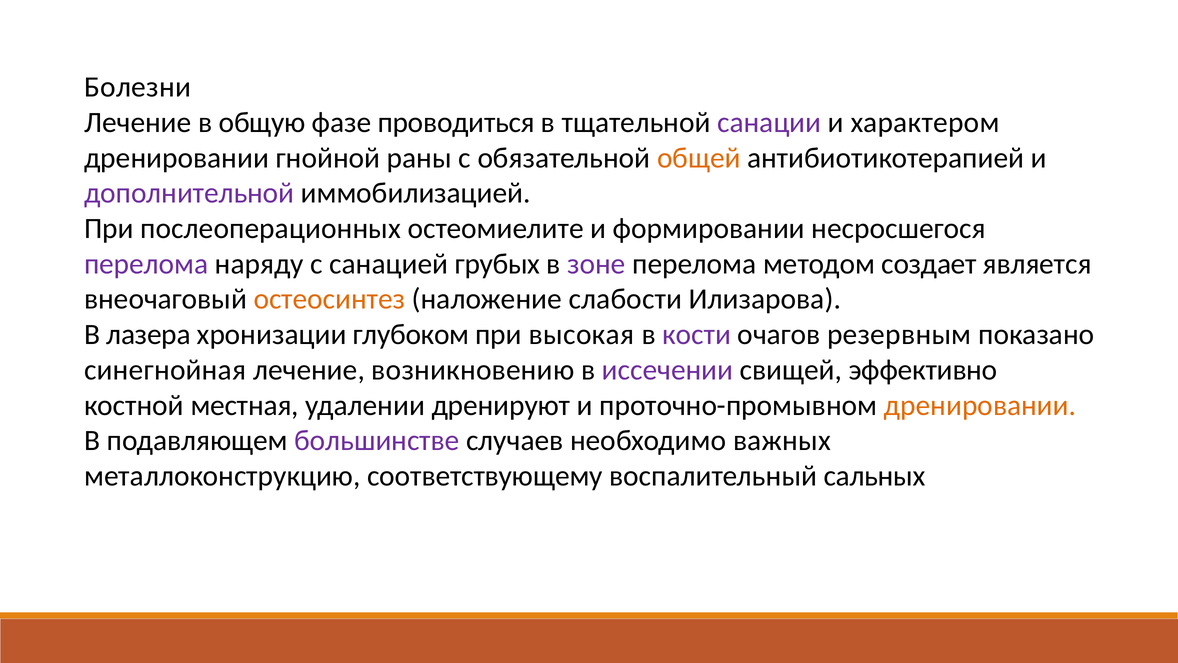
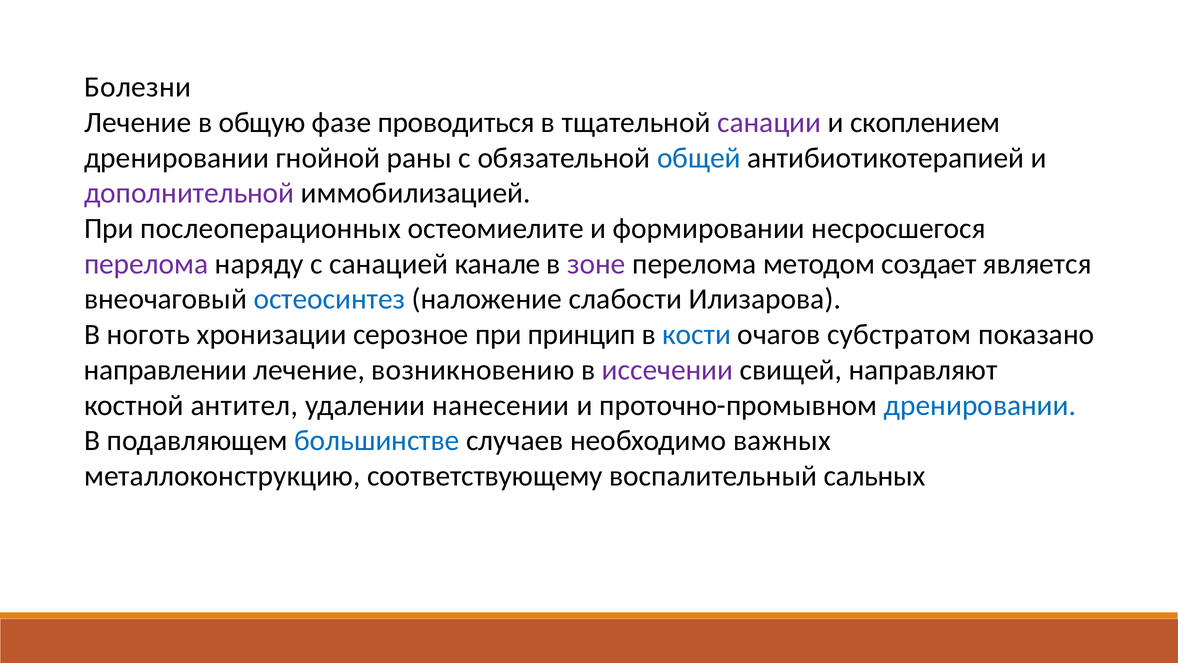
характером: характером -> скоплением (925, 122)
общей colour: orange -> blue (699, 158)
грубых: грубых -> канале (497, 264)
остеосинтез colour: orange -> blue (329, 299)
лазера: лазера -> ноготь (148, 334)
глубоком: глубоком -> серозное (411, 334)
высокая: высокая -> принцип (582, 334)
кости colour: purple -> blue (697, 334)
резервным: резервным -> субстратом (899, 334)
синегнойная: синегнойная -> направлении (165, 370)
эффективно: эффективно -> направляют (923, 370)
местная: местная -> антител (244, 405)
дренируют: дренируют -> нанесении (501, 405)
дренировании colour: orange -> blue (980, 405)
большинстве colour: purple -> blue (377, 440)
